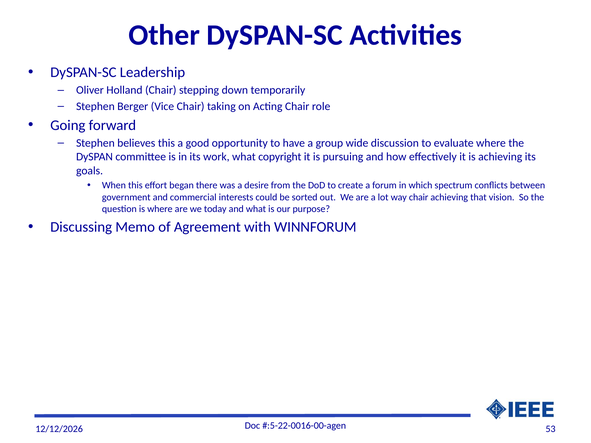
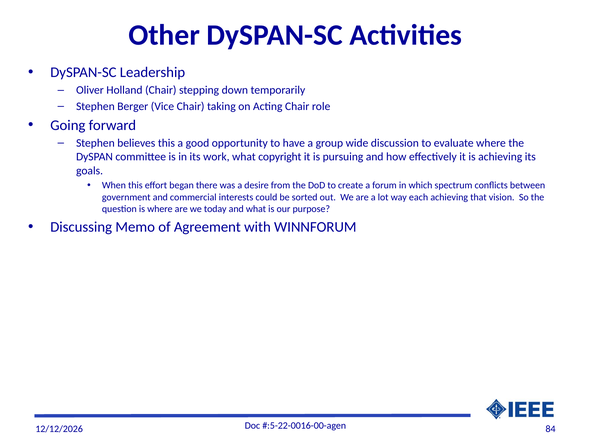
way chair: chair -> each (419, 197)
53: 53 -> 84 (551, 429)
